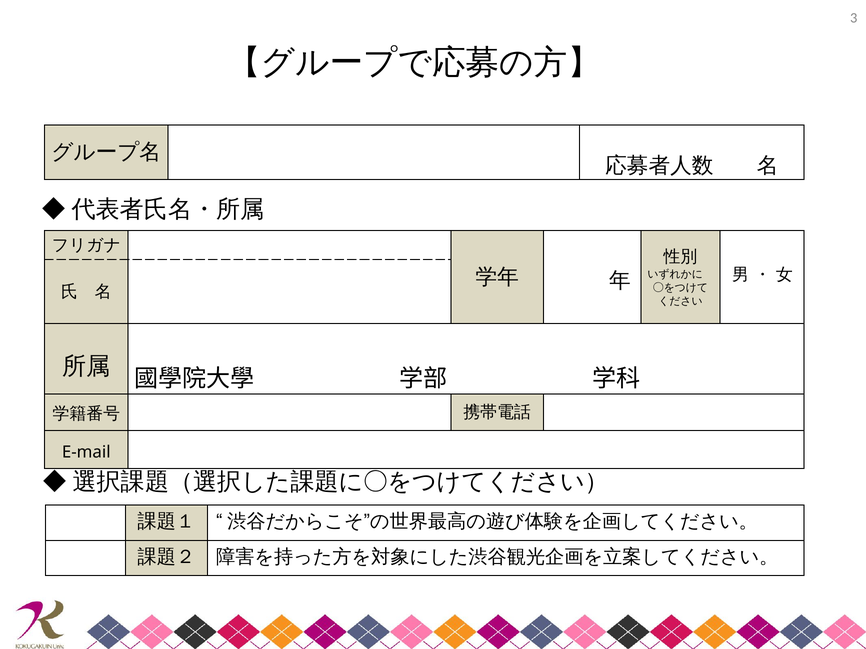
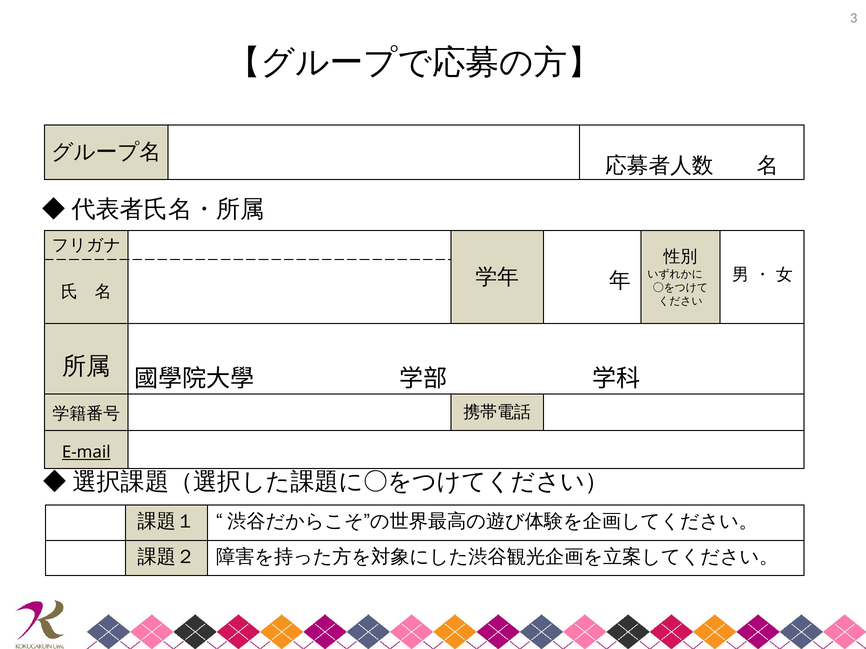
E-mail underline: none -> present (86, 453)
